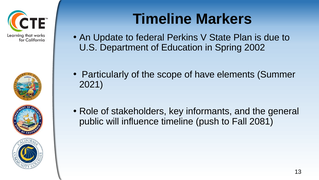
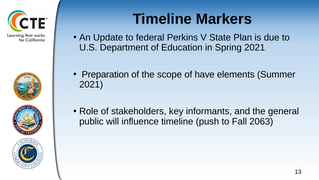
Spring 2002: 2002 -> 2021 (255, 47)
Particularly: Particularly -> Preparation (105, 74)
2081: 2081 -> 2063 (261, 121)
